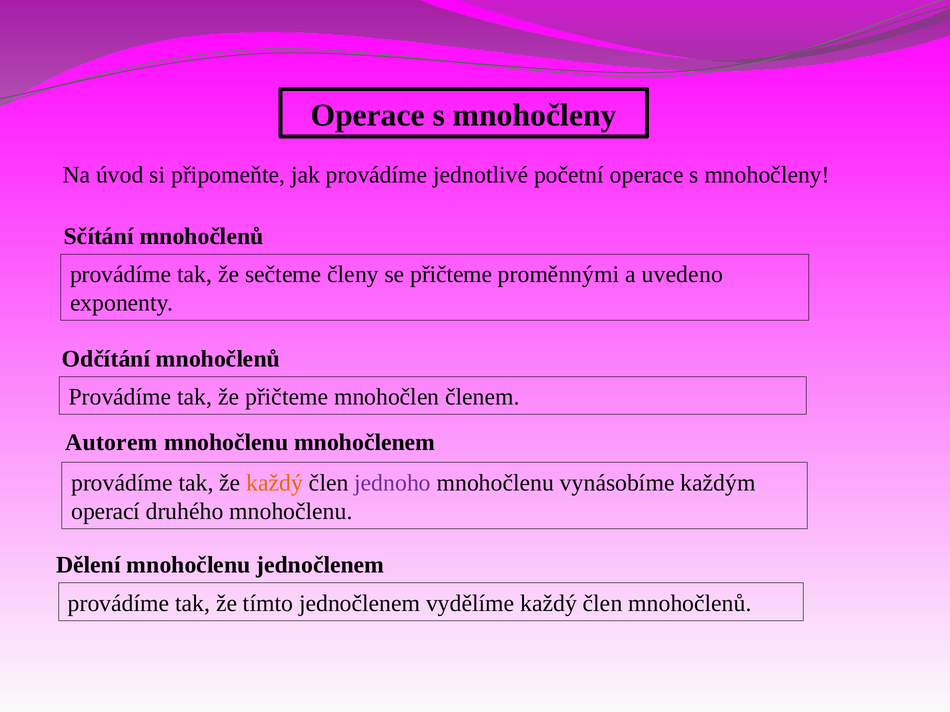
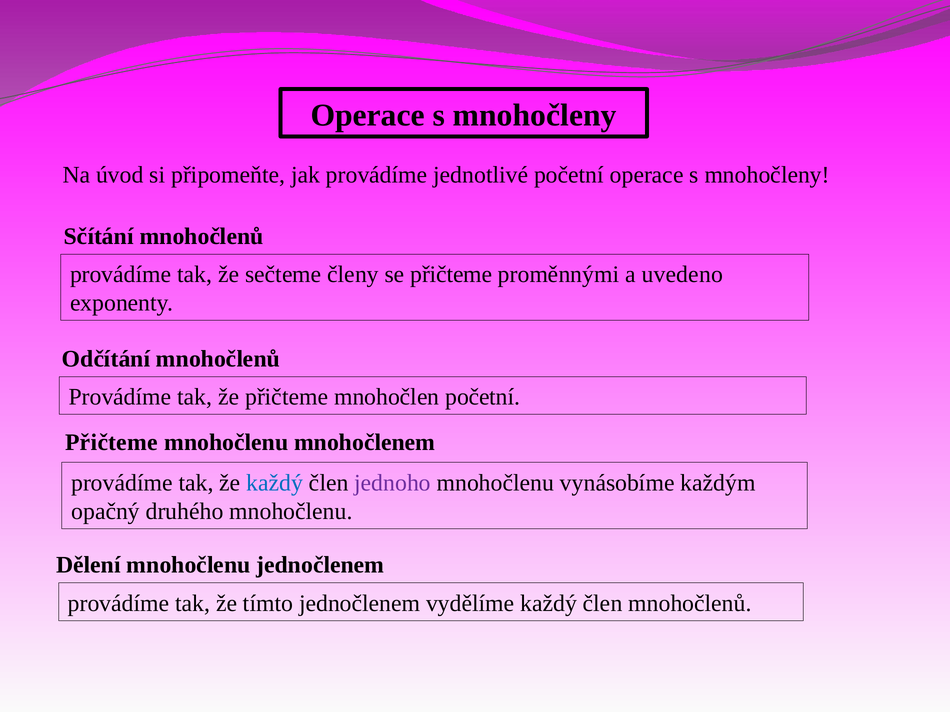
mnohočlen členem: členem -> početní (483, 397)
Autorem: Autorem -> Přičteme (111, 443)
každý colour: orange -> blue (275, 483)
operací: operací -> opačný (106, 512)
